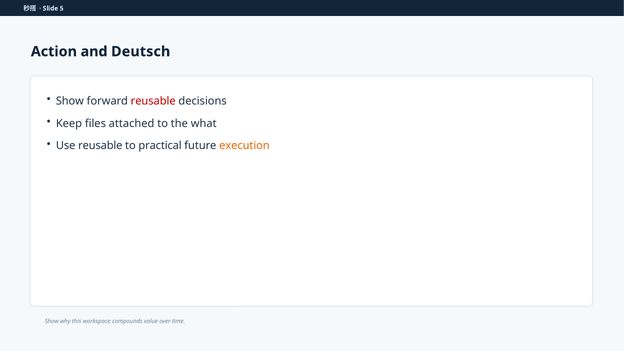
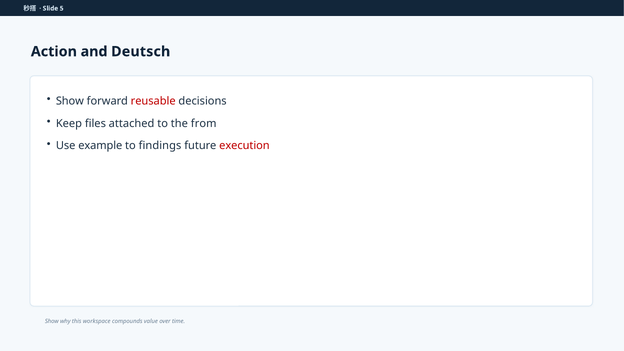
what: what -> from (204, 123)
Use reusable: reusable -> example (100, 146)
practical: practical -> findings (160, 146)
execution colour: orange -> red (244, 146)
